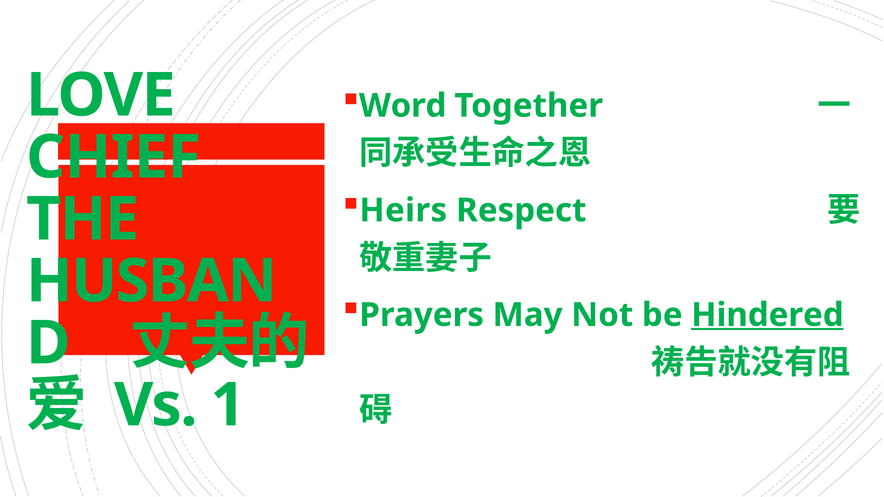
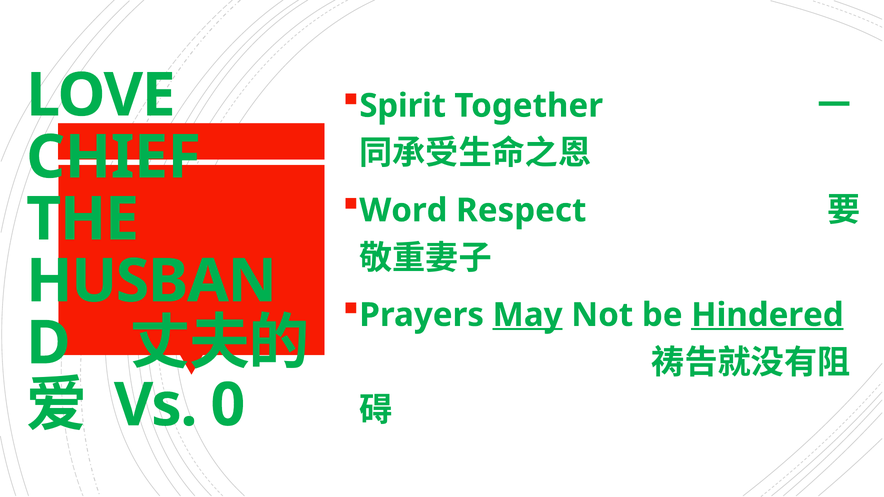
Word: Word -> Spirit (403, 106)
Heirs: Heirs -> Word (403, 210)
May underline: none -> present (528, 315)
1: 1 -> 0 (228, 405)
